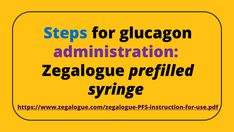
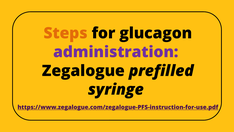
Steps colour: blue -> orange (66, 33)
